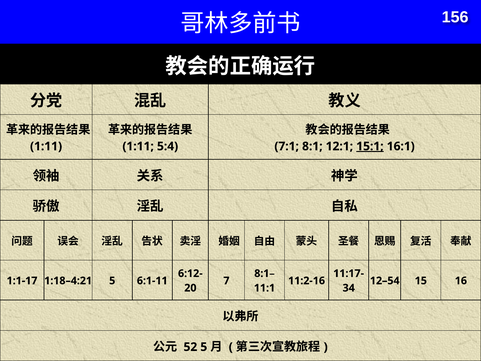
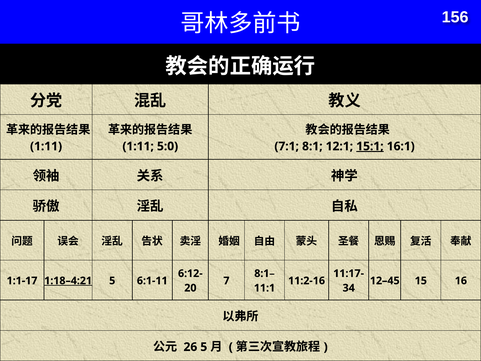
5:4: 5:4 -> 5:0 (168, 146)
1:18–4:21 underline: none -> present (68, 281)
12–54: 12–54 -> 12–45 (385, 281)
52: 52 -> 26 (190, 347)
